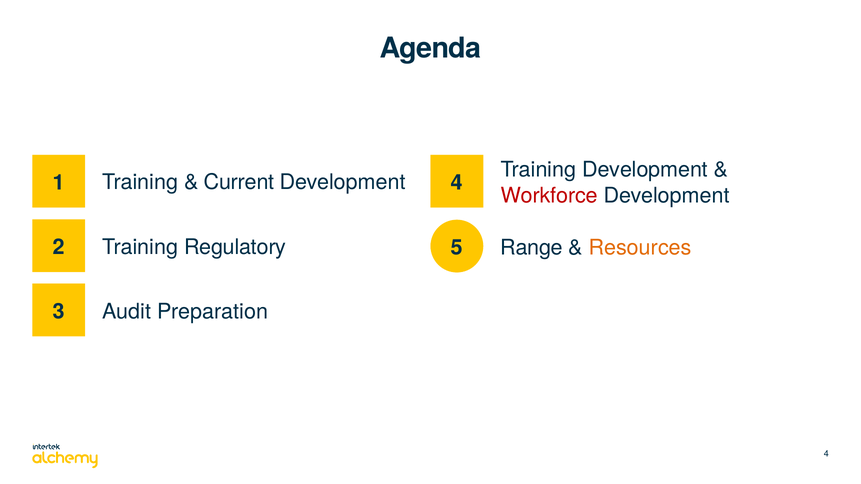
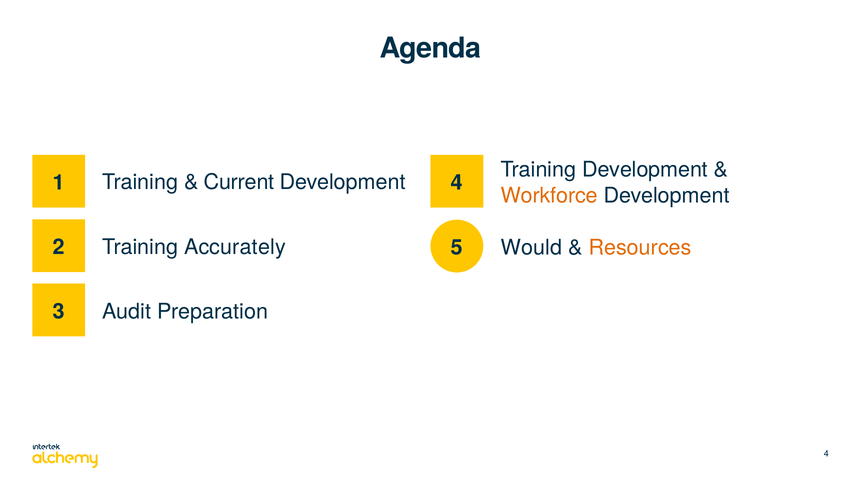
Workforce colour: red -> orange (549, 196)
Regulatory: Regulatory -> Accurately (235, 247)
Range: Range -> Would (531, 248)
